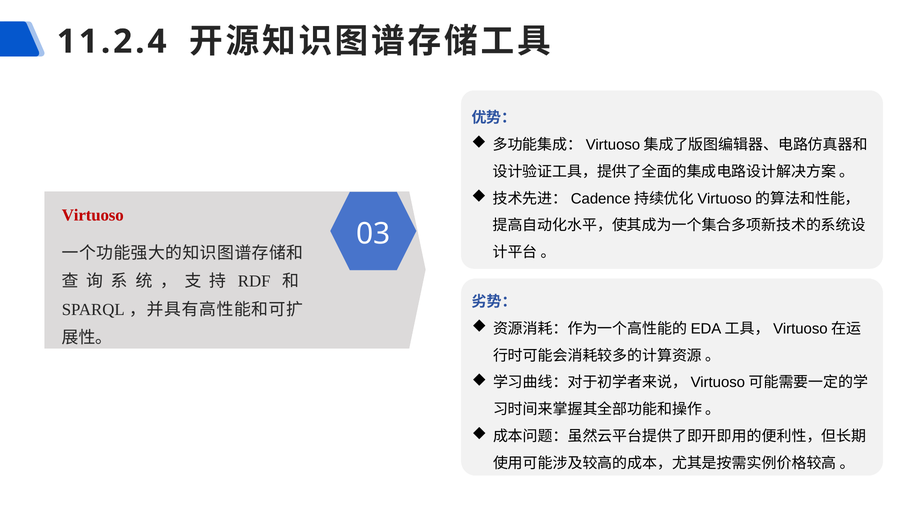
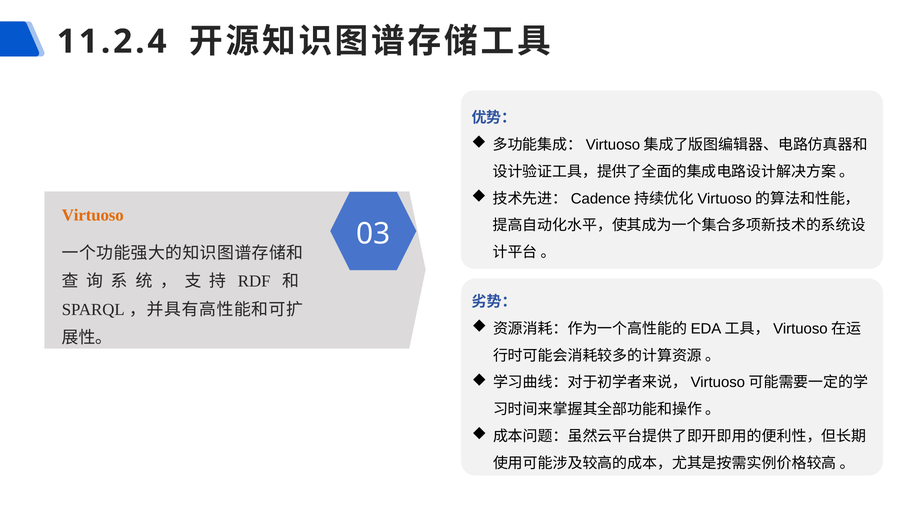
Virtuoso colour: red -> orange (93, 215)
